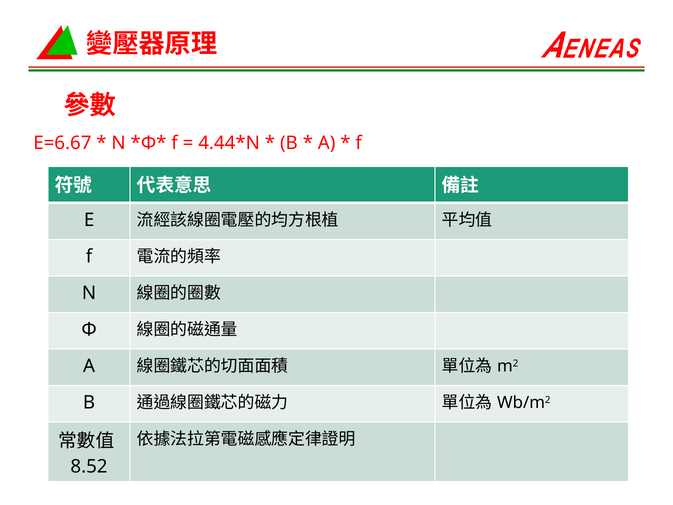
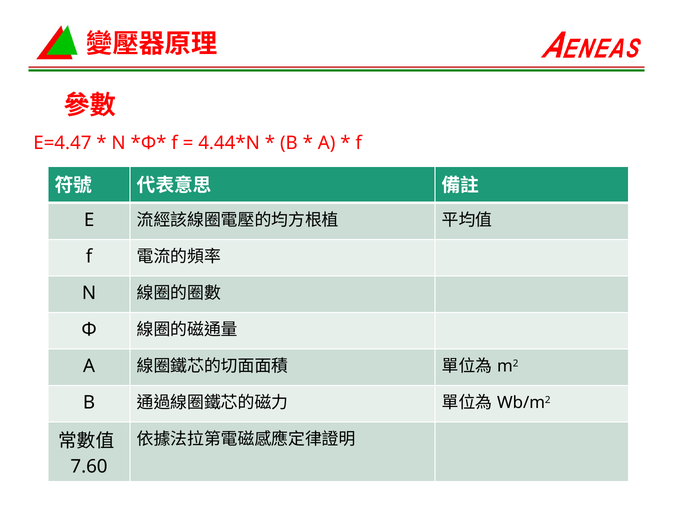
E=6.67: E=6.67 -> E=4.47 (62, 143)
8.52: 8.52 -> 7.60 (89, 466)
